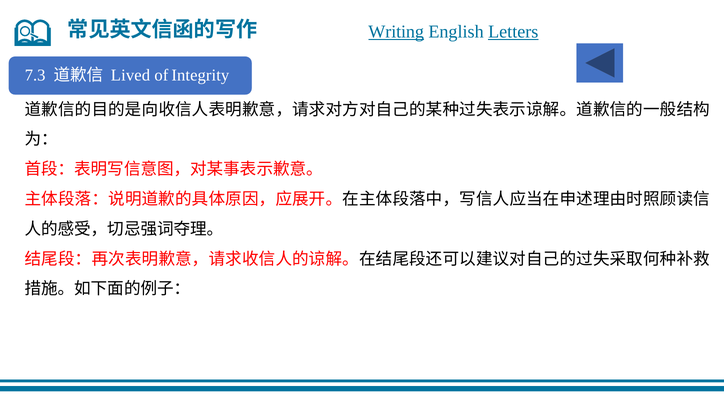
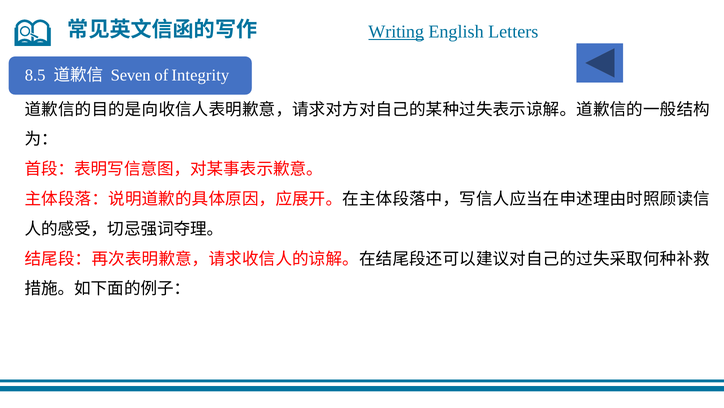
Letters underline: present -> none (513, 31)
7.3: 7.3 -> 8.5 (35, 75)
Lived: Lived -> Seven (131, 75)
